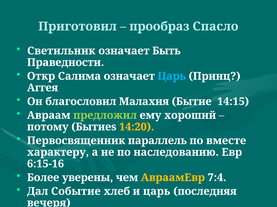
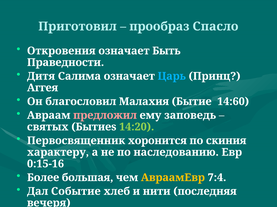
Светильник: Светильник -> Откровения (61, 51)
Откр: Откр -> Дитя (41, 76)
14:15: 14:15 -> 14:60 (233, 102)
предложил colour: light green -> pink (105, 116)
хороший: хороший -> заповедь (190, 116)
потому: потому -> святых (48, 127)
14:20 colour: yellow -> light green (137, 127)
параллель: параллель -> хоронится (157, 141)
вместе: вместе -> скиния (226, 141)
6:15-16: 6:15-16 -> 0:15-16 (46, 164)
уверены: уверены -> большая (88, 178)
и царь: царь -> нити (157, 192)
